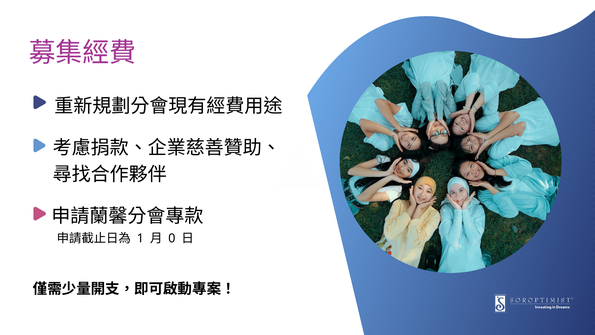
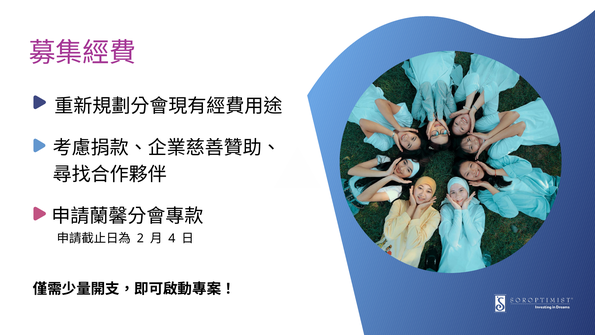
1: 1 -> 2 (140, 238)
0: 0 -> 4 (172, 238)
